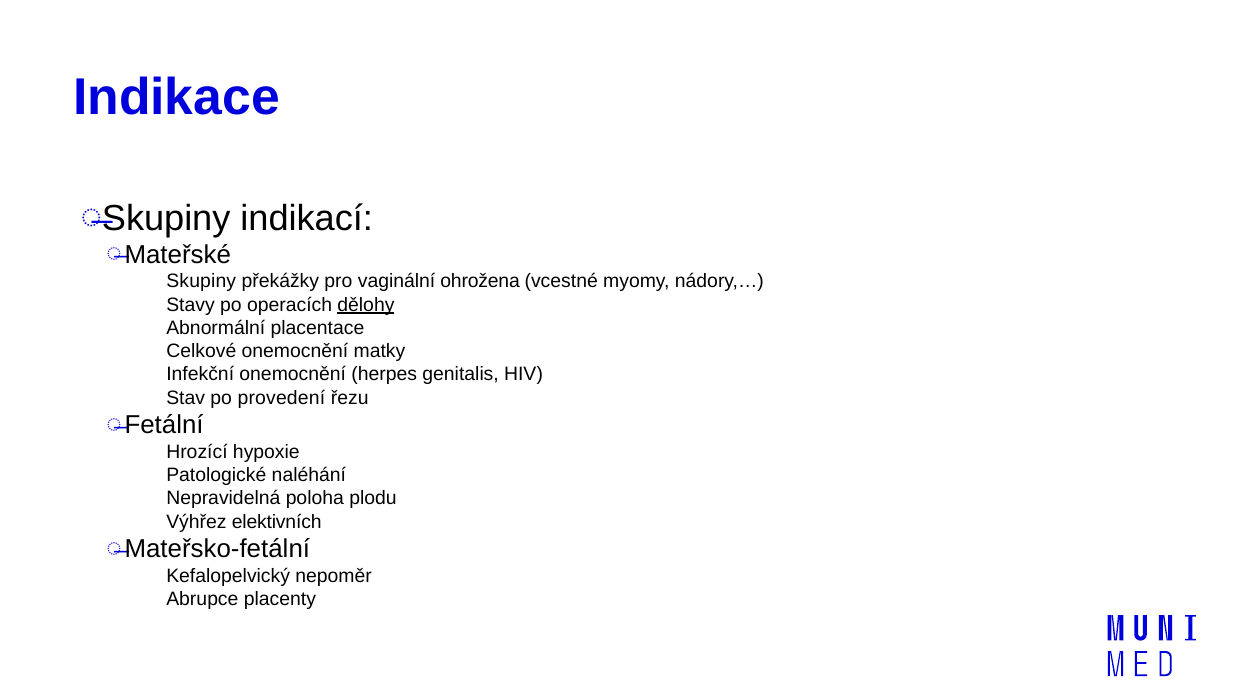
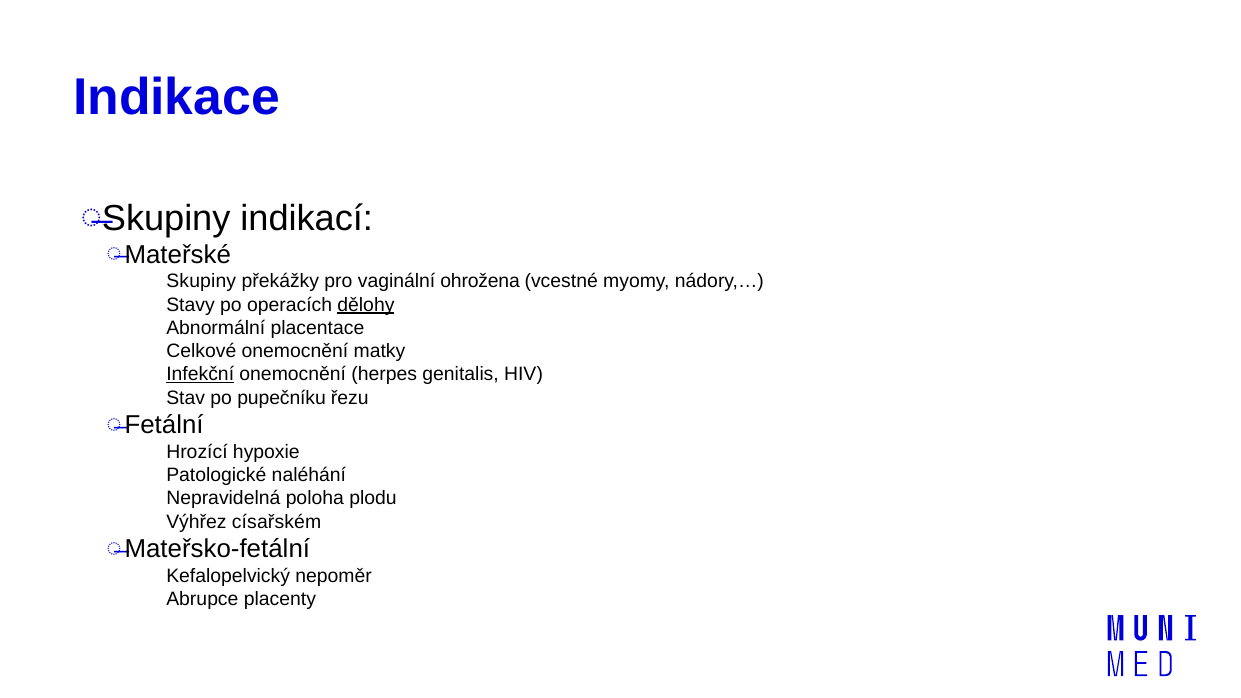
Infekční underline: none -> present (200, 375)
provedení: provedení -> pupečníku (282, 398)
elektivních: elektivních -> císařském (277, 522)
